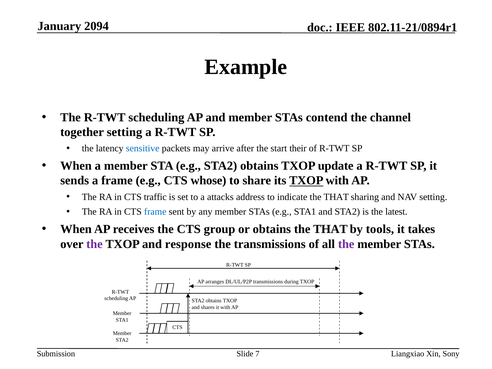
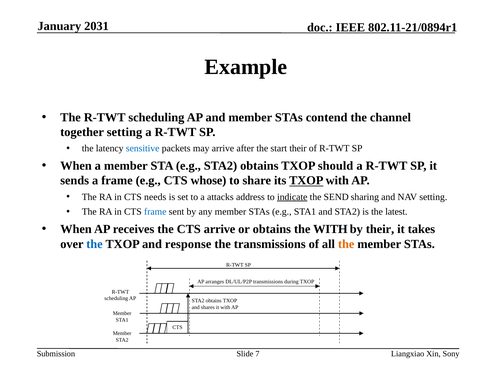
2094: 2094 -> 2031 (96, 26)
update: update -> should (336, 166)
traffic: traffic -> needs (155, 197)
indicate underline: none -> present (292, 197)
THAT: THAT -> SEND (336, 197)
CTS group: group -> arrive (220, 229)
obtains the THAT: THAT -> WITH (330, 229)
by tools: tools -> their (380, 229)
the colour: purple -> blue (94, 244)
the colour: purple -> orange (346, 244)
